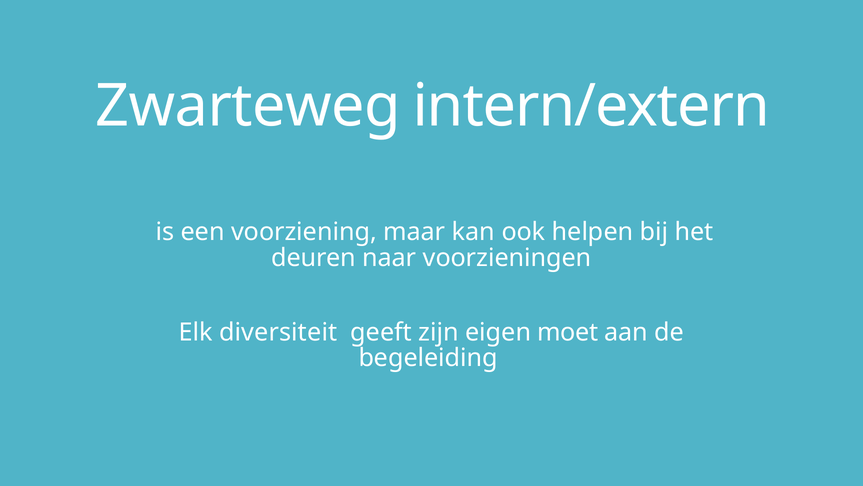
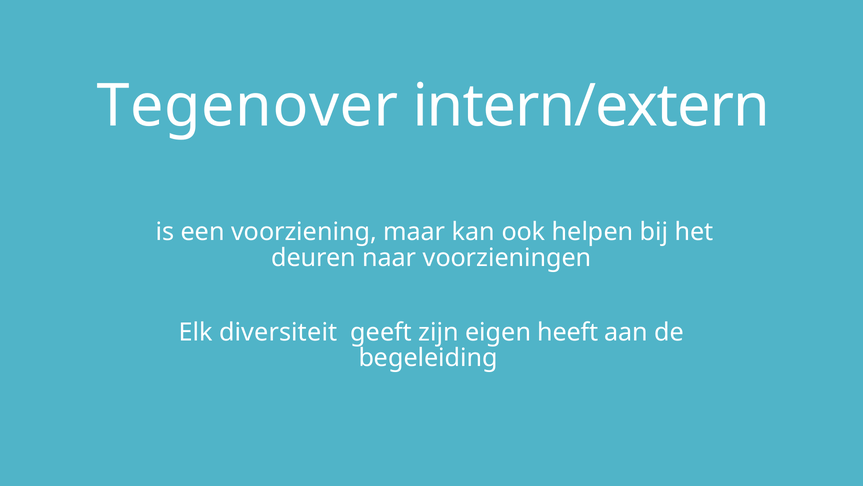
Zwarteweg: Zwarteweg -> Tegenover (247, 106)
moet: moet -> heeft (568, 332)
